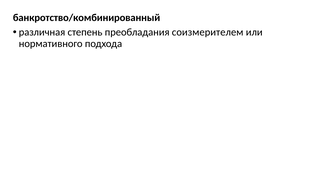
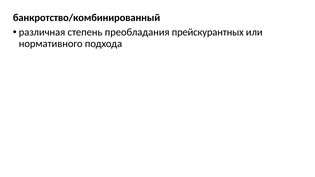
соизмерителем: соизмерителем -> прейскурантных (208, 32)
